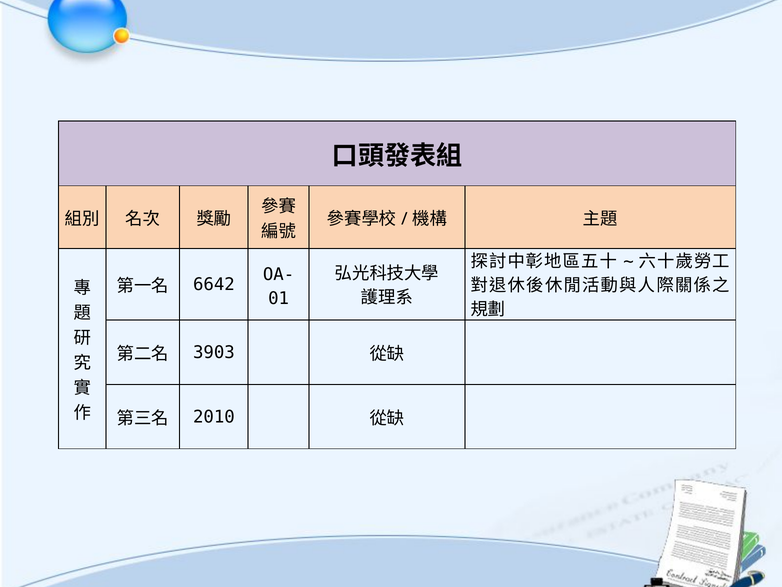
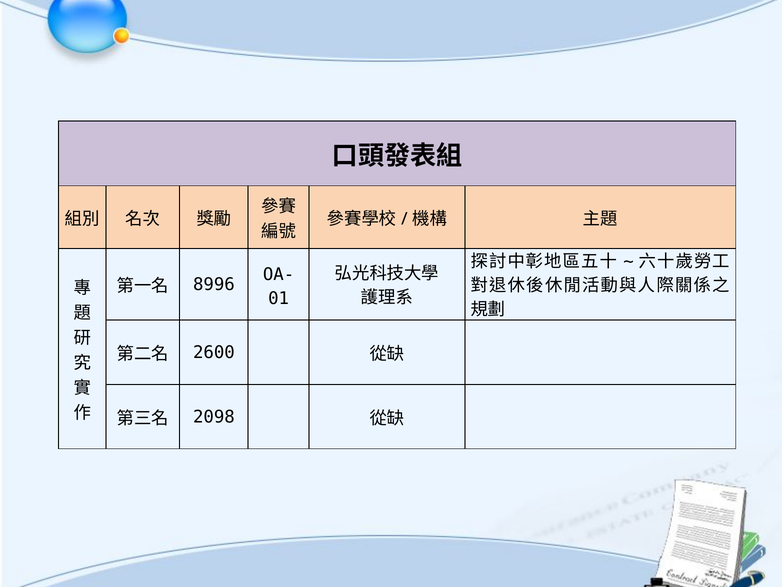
6642: 6642 -> 8996 (214, 284)
3903: 3903 -> 2600 (214, 352)
2010: 2010 -> 2098 (214, 417)
